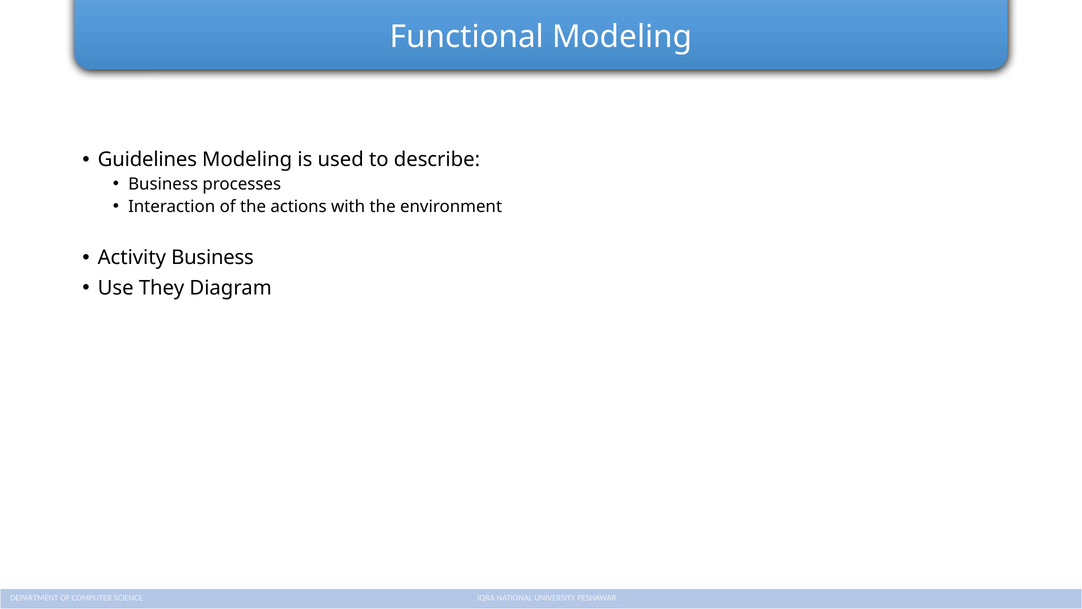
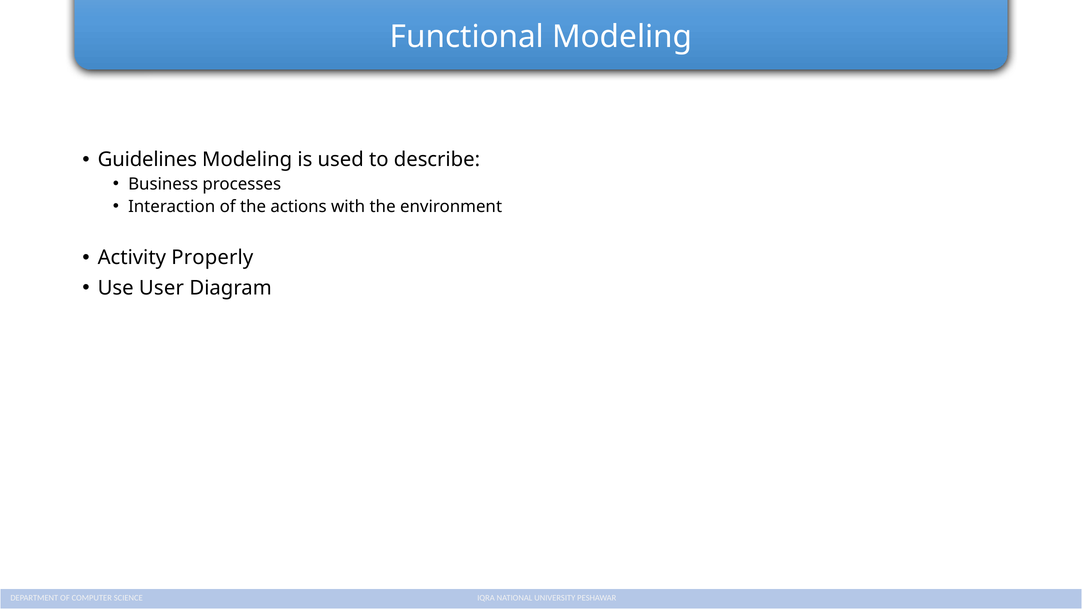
Activity Business: Business -> Properly (212, 257)
They: They -> User (161, 288)
